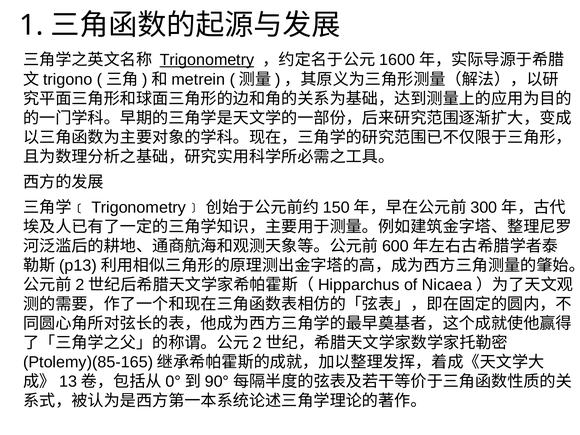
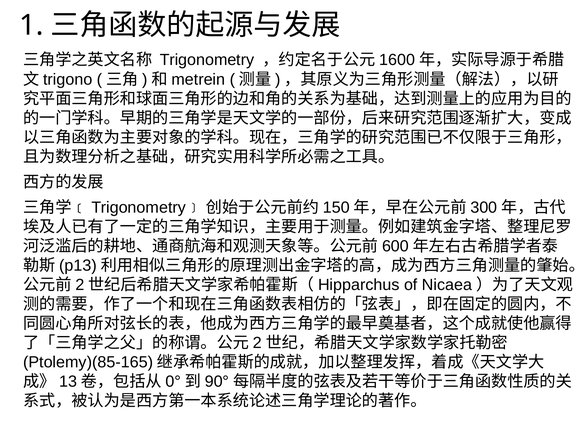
Trigonometry underline: present -> none (207, 60)
